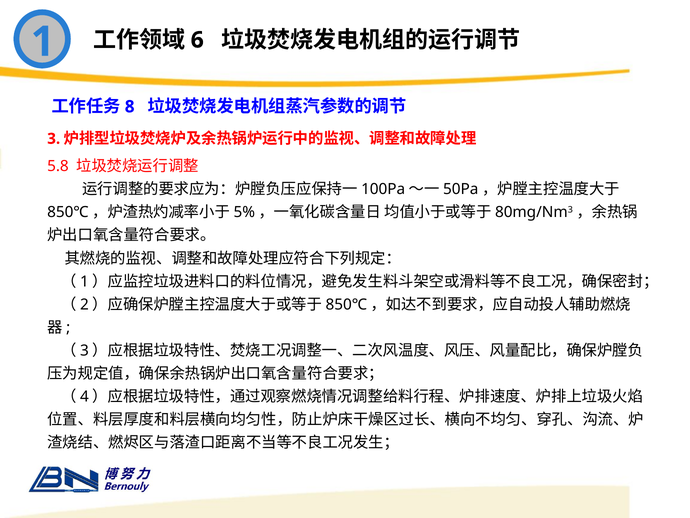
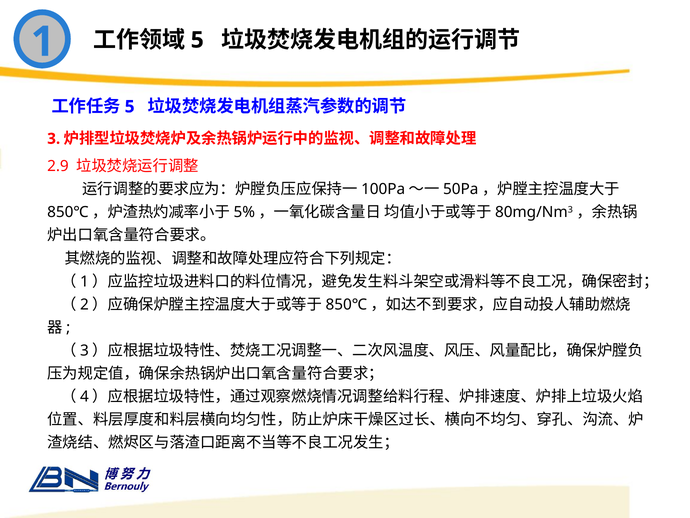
6: 6 -> 5 (197, 40)
8: 8 -> 5 (130, 107)
5.8: 5.8 -> 2.9 (58, 166)
